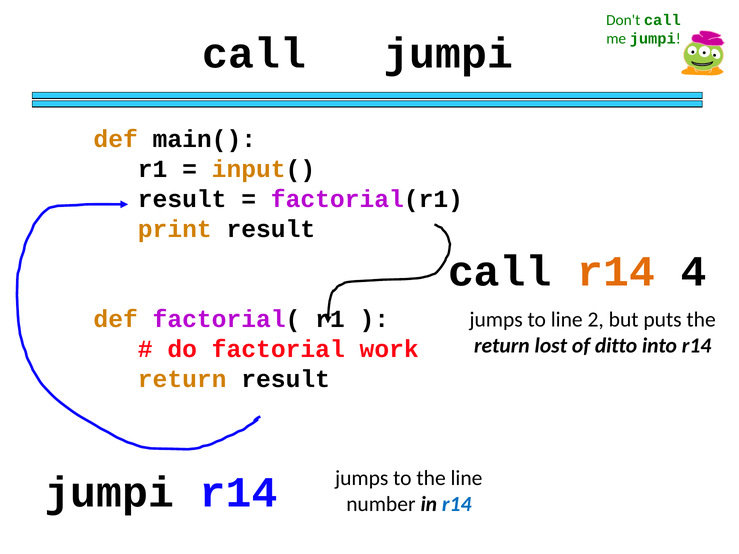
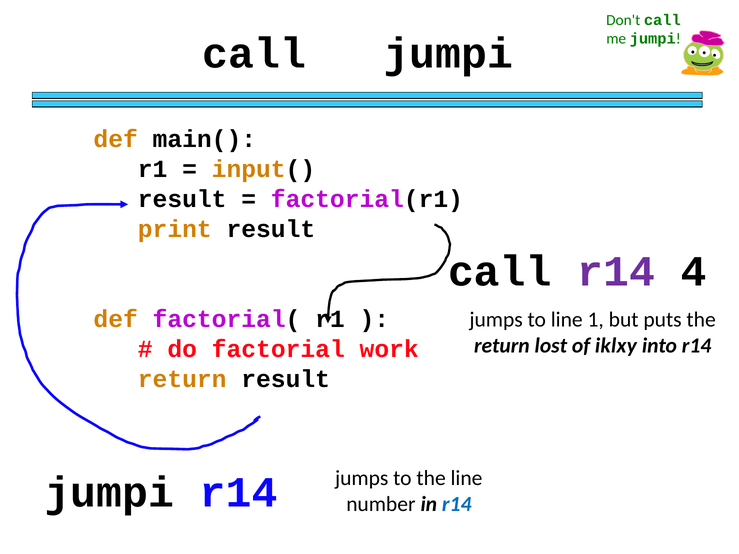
r14 colour: orange -> purple (616, 272)
2: 2 -> 1 (596, 320)
ditto: ditto -> iklxy (616, 346)
